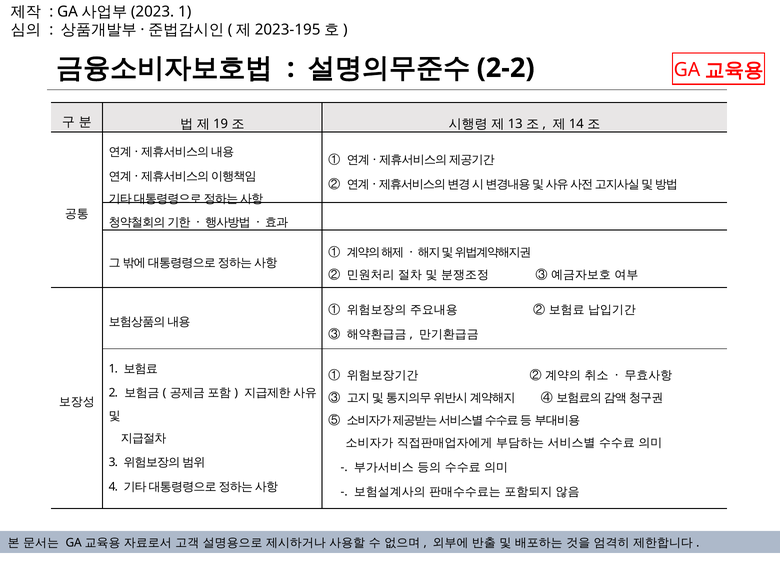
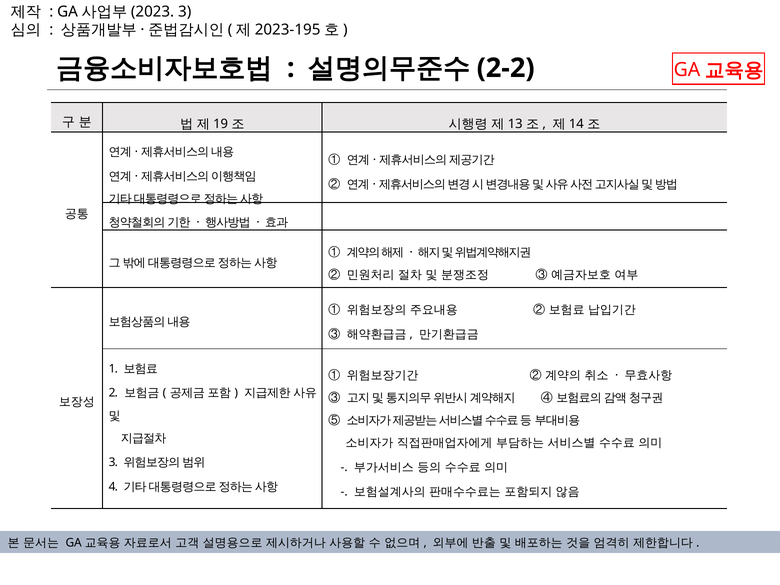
1: 1 -> 3 (185, 12)
